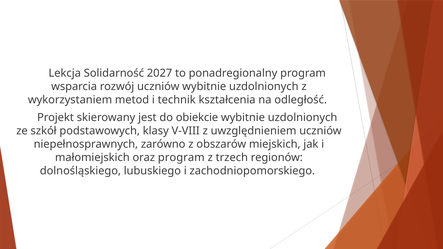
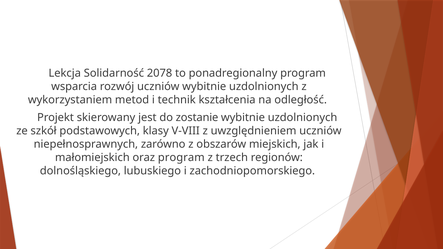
2027: 2027 -> 2078 (160, 73)
obiekcie: obiekcie -> zostanie (197, 118)
